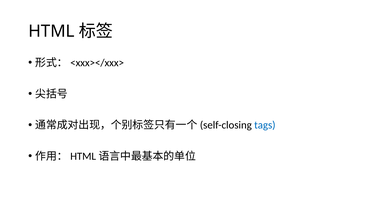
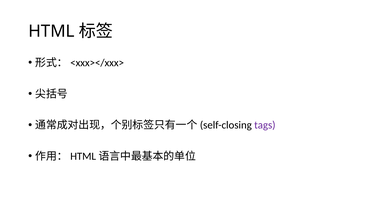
tags colour: blue -> purple (265, 125)
